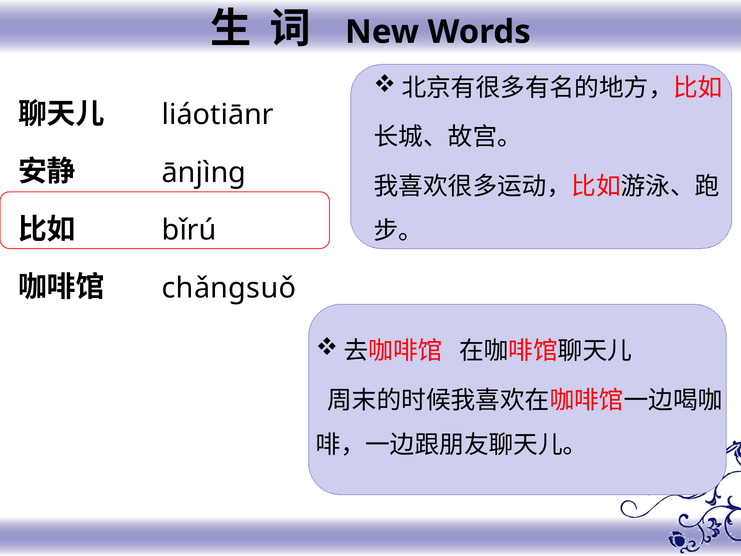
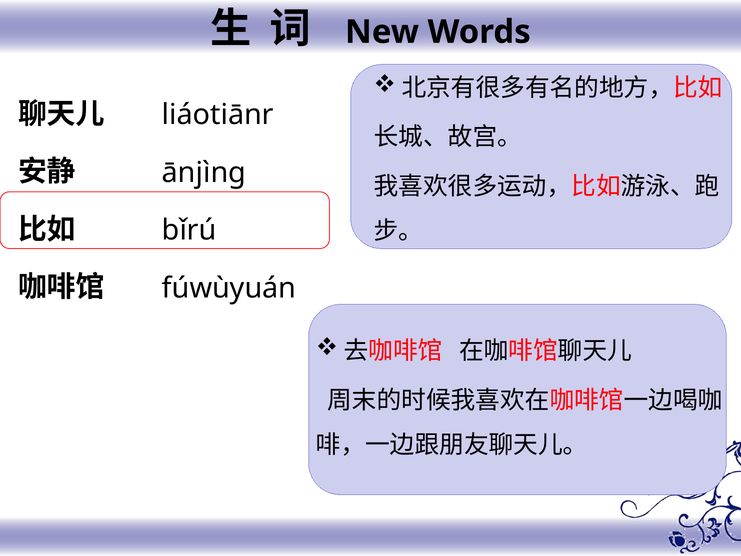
chǎngsuǒ: chǎngsuǒ -> fúwùyuán (229, 288)
